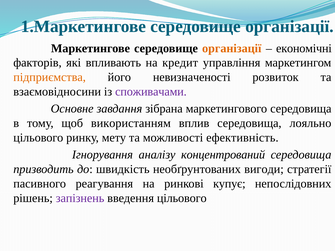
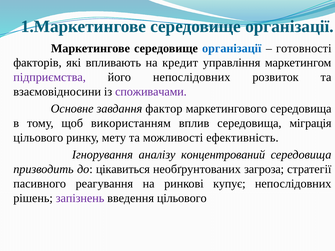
організації colour: orange -> blue (232, 48)
економічні: економічні -> готовності (304, 48)
підприємства colour: orange -> purple (50, 77)
його невизначеності: невизначеності -> непослідовних (192, 77)
зібрана: зібрана -> фактор (164, 109)
лояльно: лояльно -> міграція (310, 123)
швидкість: швидкість -> цікавиться (123, 169)
вигоди: вигоди -> загроза (264, 169)
